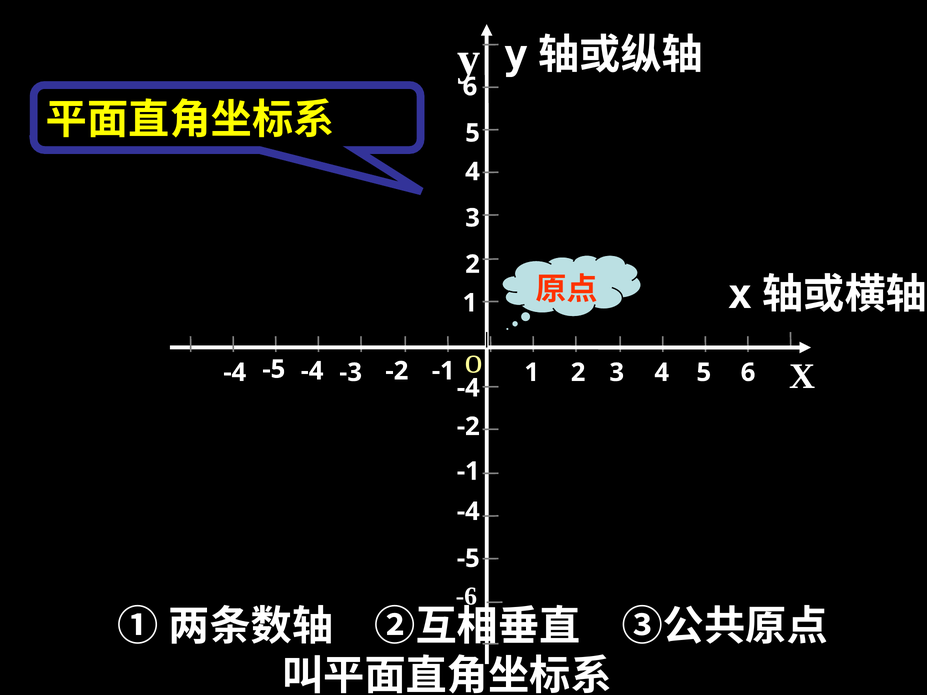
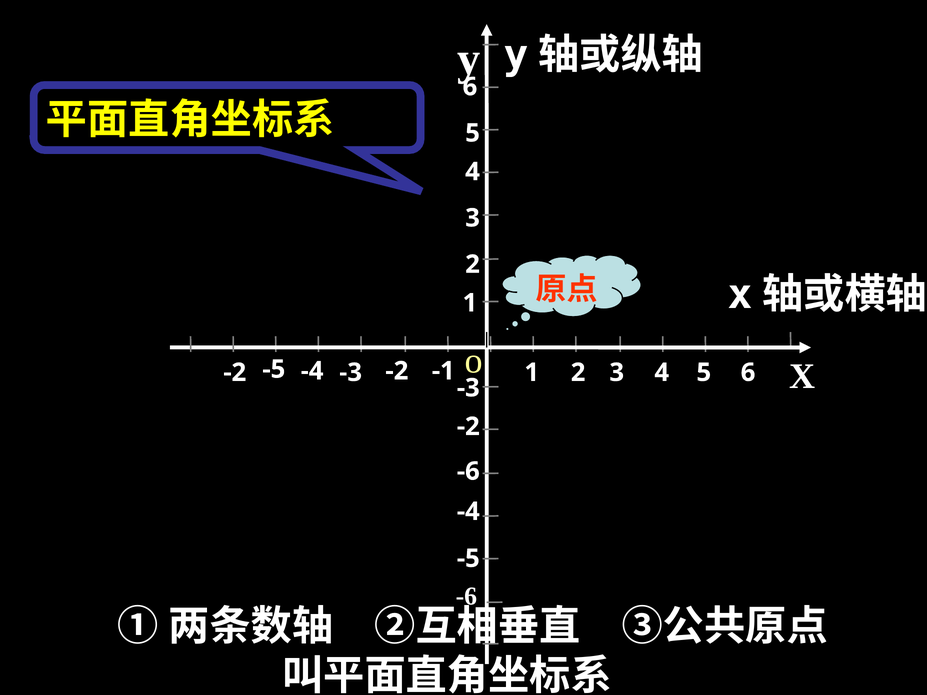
-4: -4 -> -2 (235, 373)
-4: -4 -> -3 (468, 388)
-1: -1 -> -6 (468, 471)
